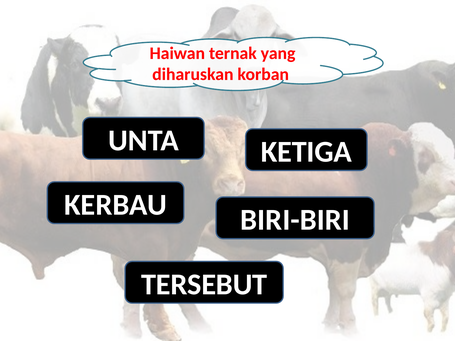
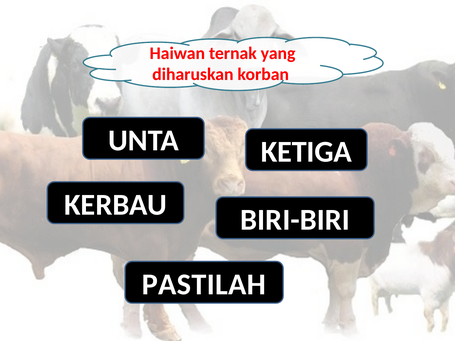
TERSEBUT: TERSEBUT -> PASTILAH (204, 285)
